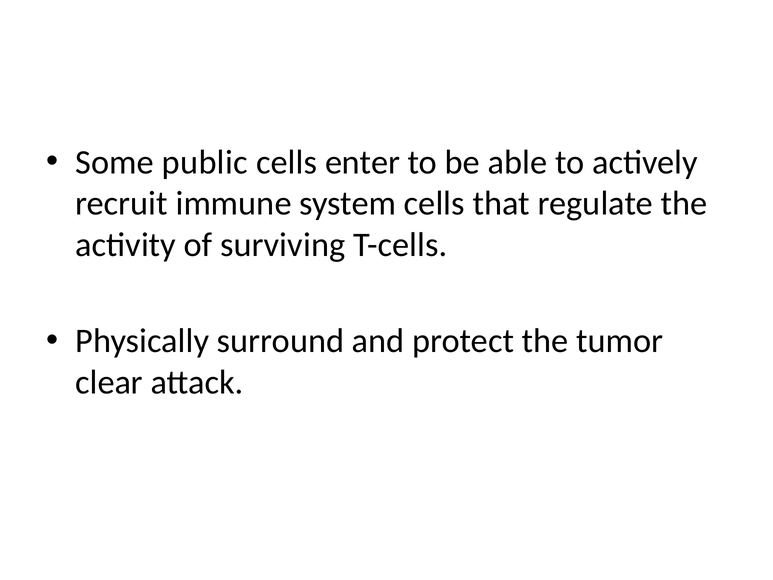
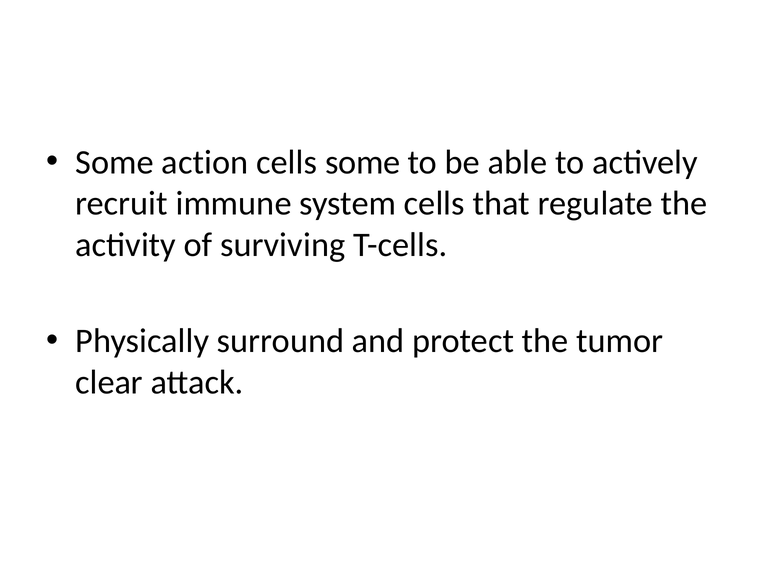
public: public -> action (205, 162)
cells enter: enter -> some (363, 162)
